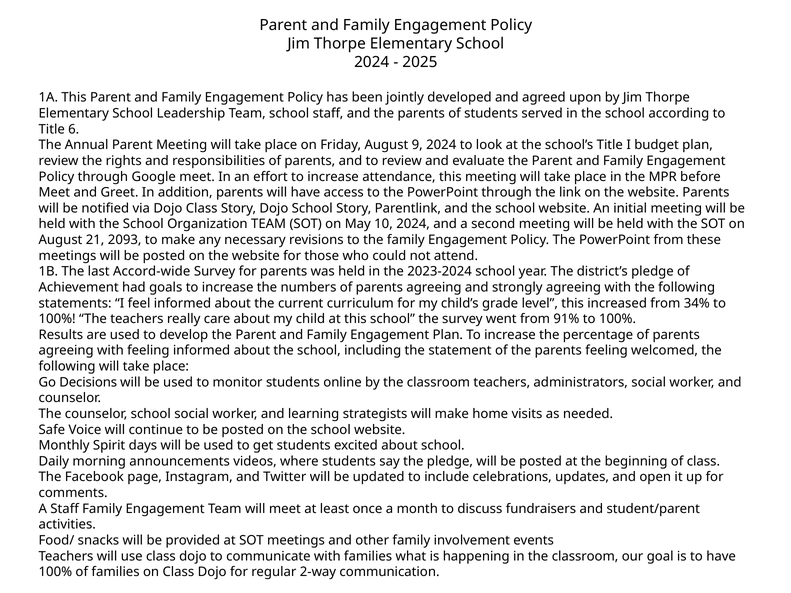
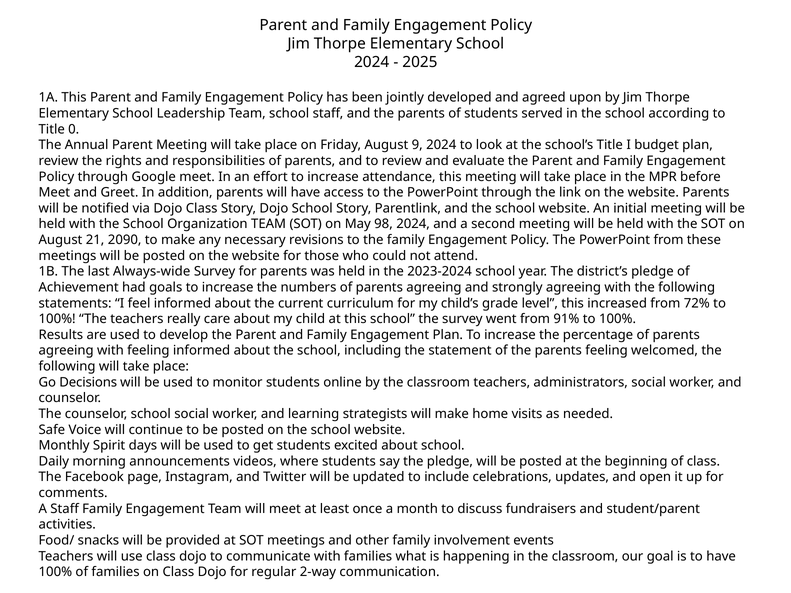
6: 6 -> 0 (74, 129)
10: 10 -> 98 (383, 224)
2093: 2093 -> 2090 (125, 240)
Accord-wide: Accord-wide -> Always-wide (152, 272)
34%: 34% -> 72% (697, 303)
